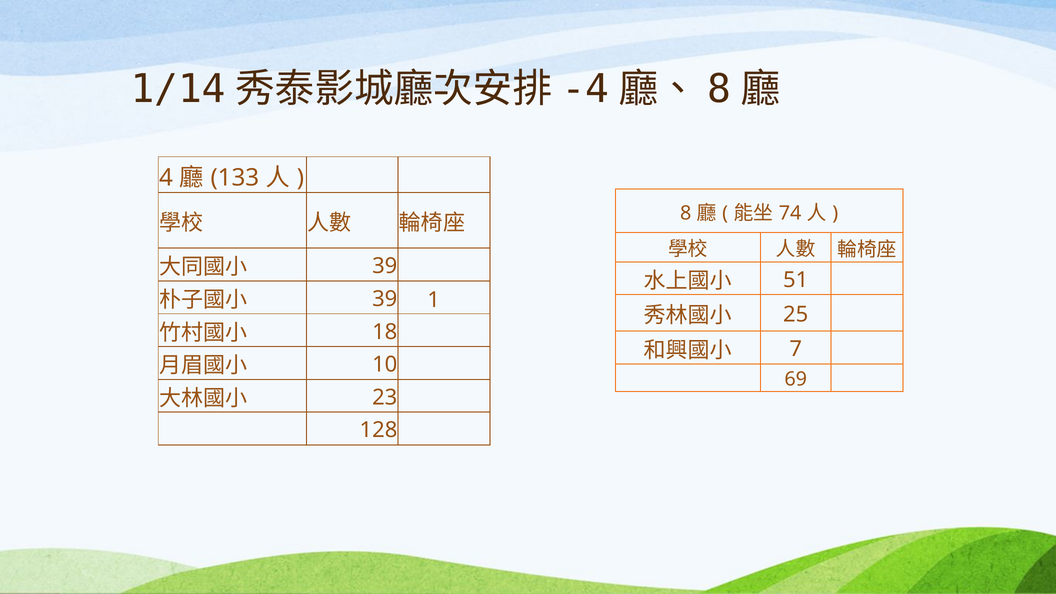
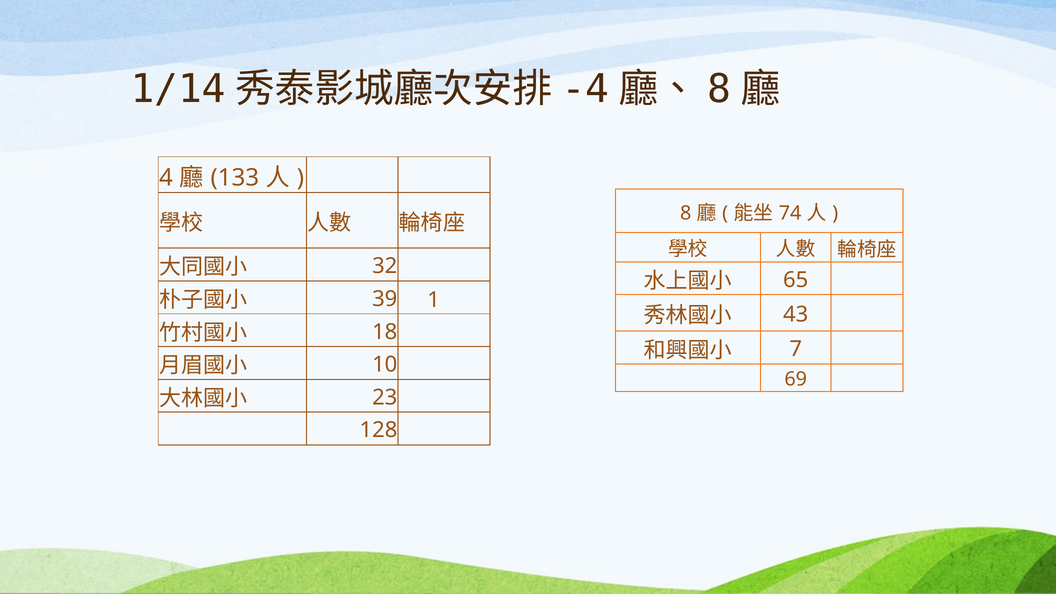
39: 39 -> 32 (385, 266)
51: 51 -> 65 (796, 280)
25: 25 -> 43 (796, 315)
